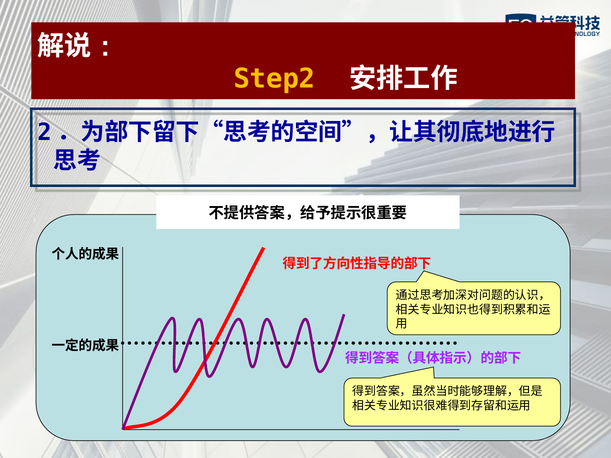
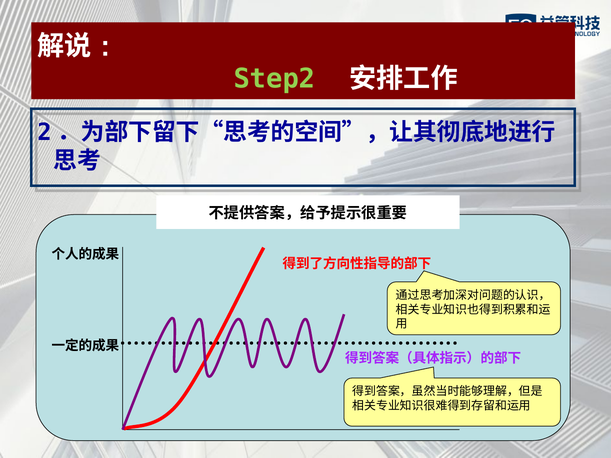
Step2 colour: yellow -> light green (274, 79)
